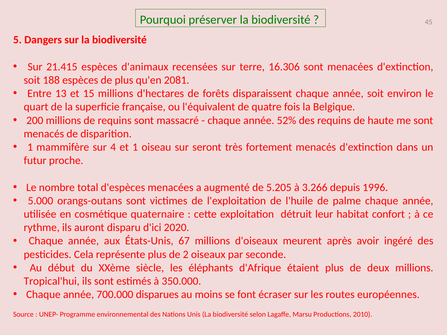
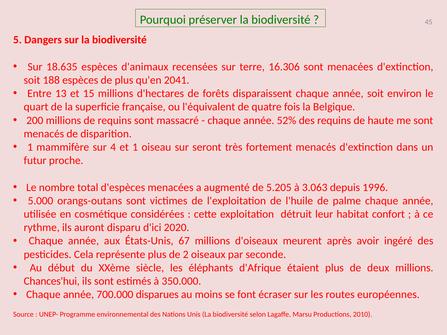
21.415: 21.415 -> 18.635 (62, 67)
2081: 2081 -> 2041 (177, 80)
3.266: 3.266 -> 3.063 (315, 188)
quaternaire: quaternaire -> considérées (158, 214)
Tropical'hui: Tropical'hui -> Chances'hui (52, 281)
